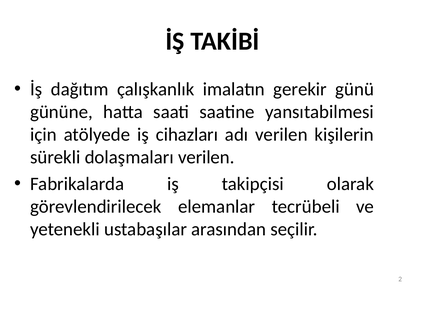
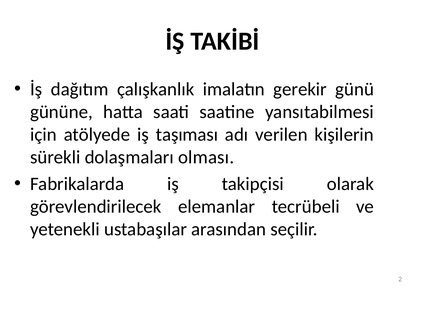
cihazları: cihazları -> taşıması (187, 135)
dolaşmaları verilen: verilen -> olması (206, 157)
